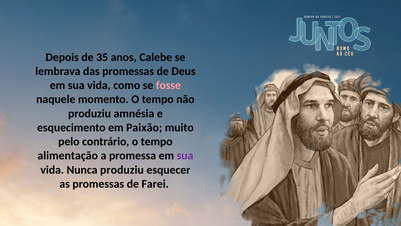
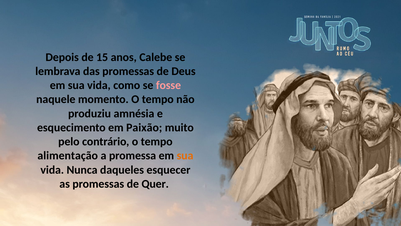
35: 35 -> 15 (102, 57)
sua colour: purple -> orange (185, 155)
Nunca produziu: produziu -> daqueles (122, 169)
Farei: Farei -> Quer (155, 184)
